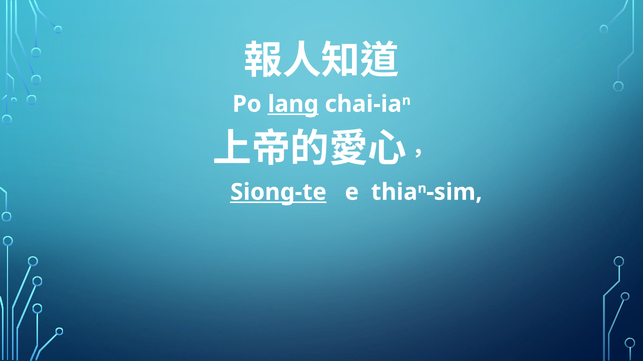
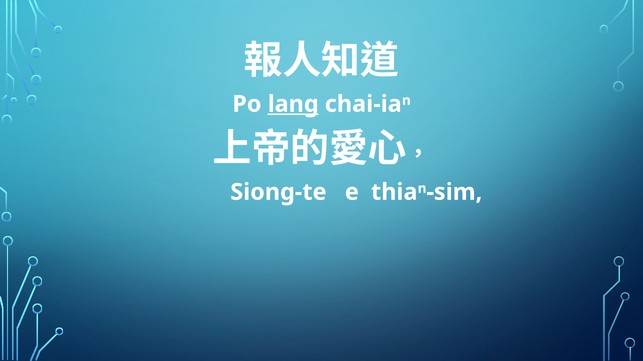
Siong-te underline: present -> none (278, 192)
